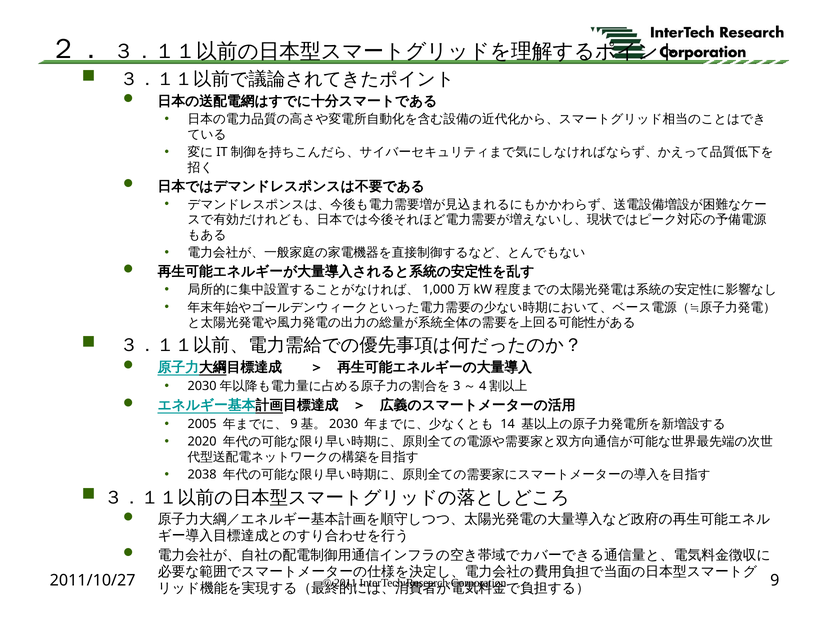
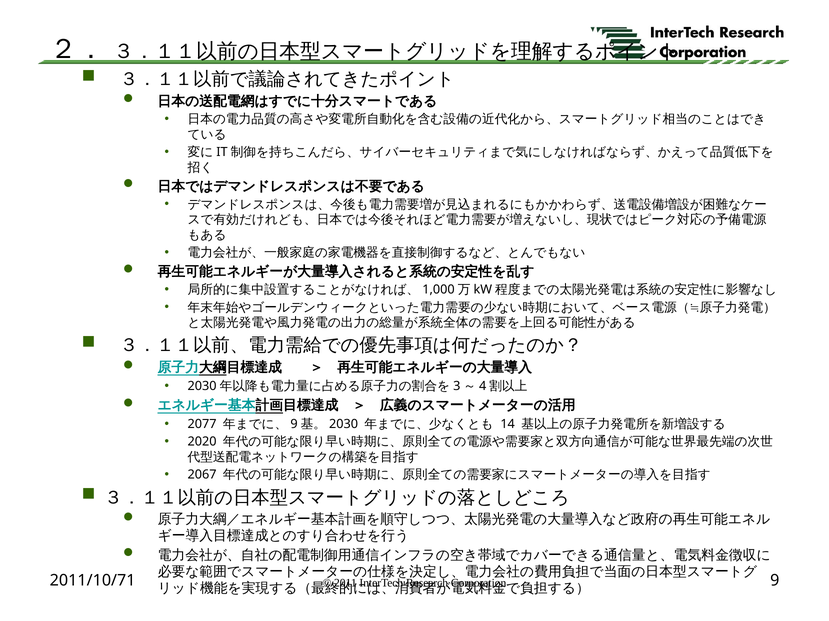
2005: 2005 -> 2077 (202, 425)
2038: 2038 -> 2067 (202, 475)
2011/10/27: 2011/10/27 -> 2011/10/71 (93, 581)
